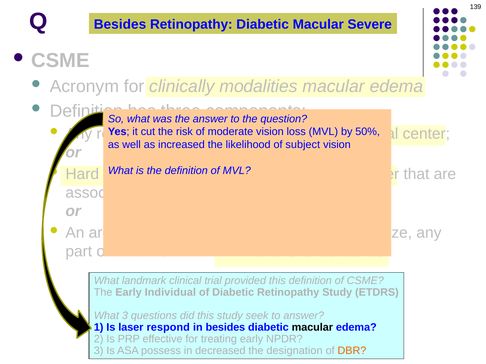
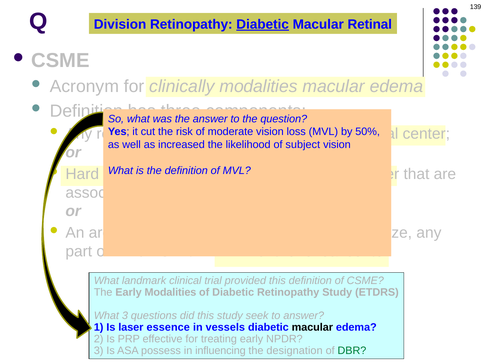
Besides: Besides -> Division (120, 24)
Diabetic underline: none -> present (263, 24)
Macular Severe: Severe -> Retinal (370, 24)
Early Individual: Individual -> Modalities (170, 293)
respond: respond -> essence (168, 328)
in besides: besides -> vessels (225, 328)
decreased: decreased -> influencing (220, 351)
DBR colour: orange -> green (352, 351)
